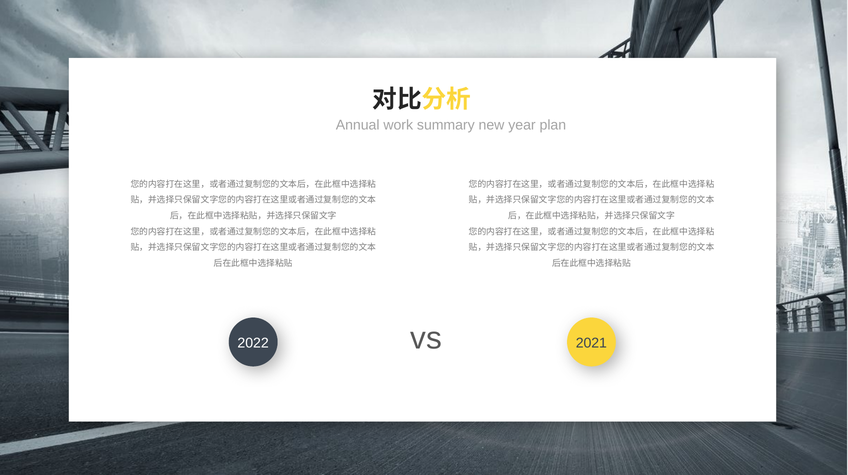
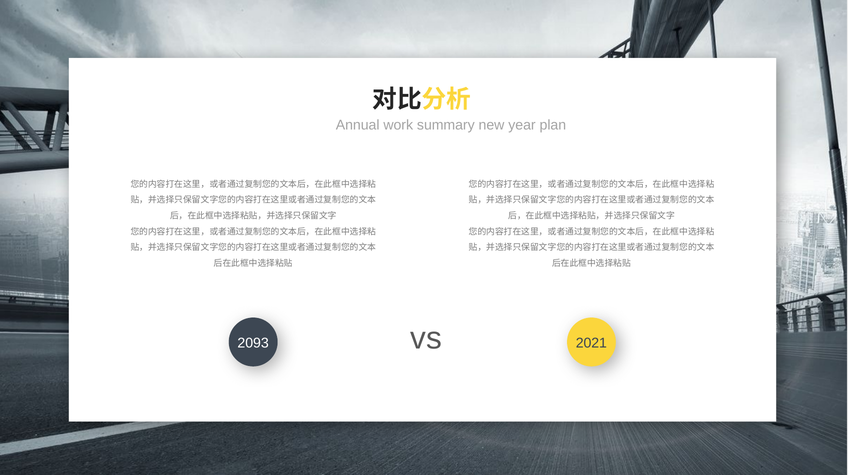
2022: 2022 -> 2093 (253, 343)
